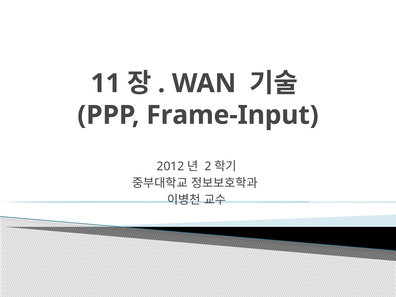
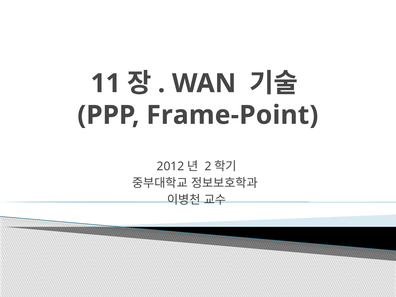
Frame-Input: Frame-Input -> Frame-Point (232, 115)
